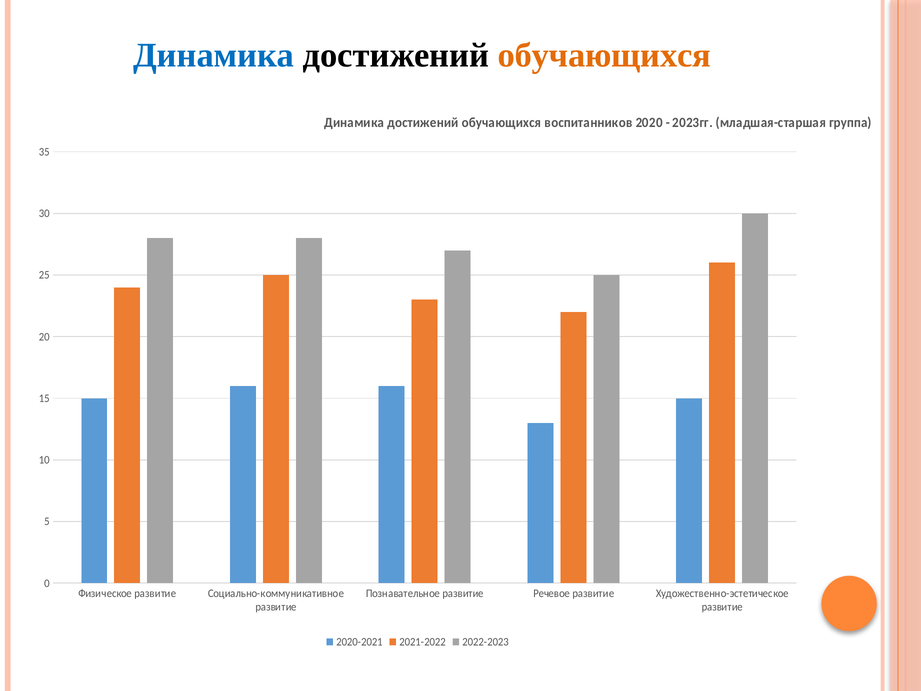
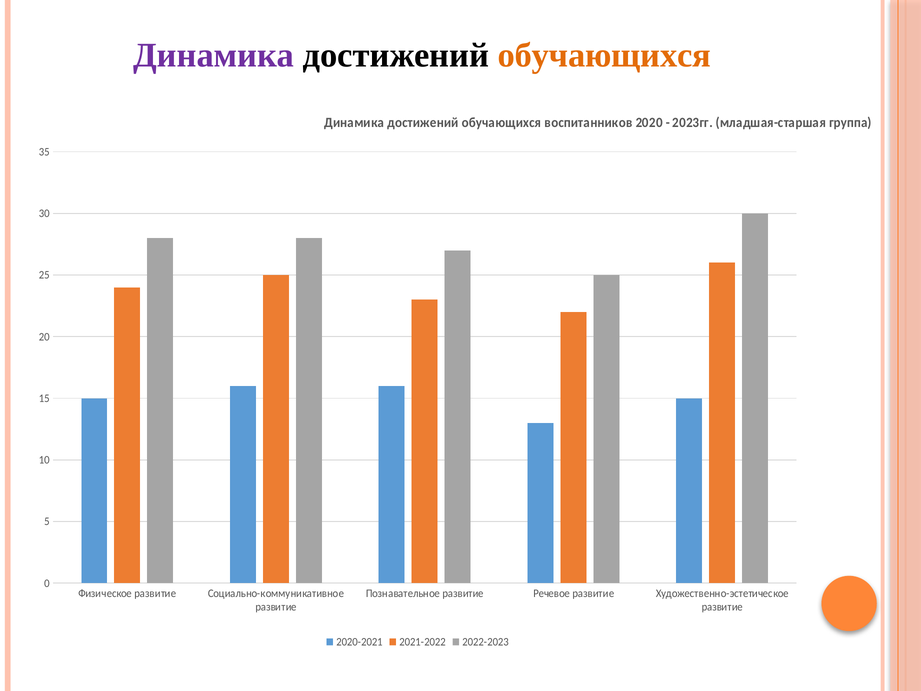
Динамика colour: blue -> purple (214, 55)
